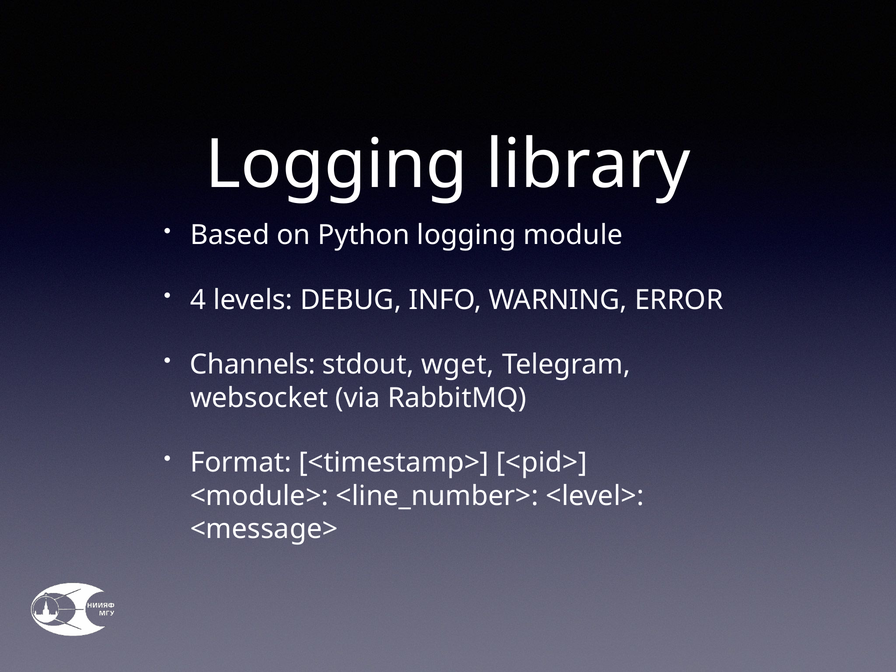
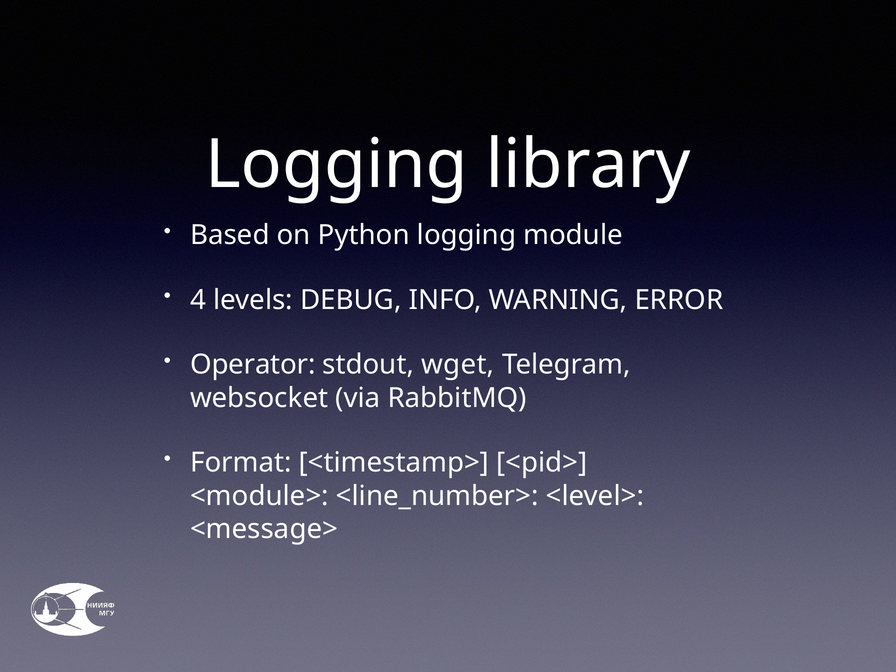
Channels: Channels -> Operator (253, 365)
